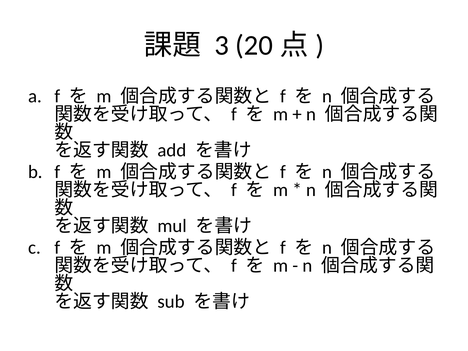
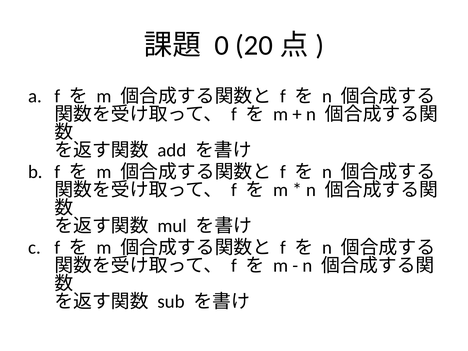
3: 3 -> 0 (222, 45)
